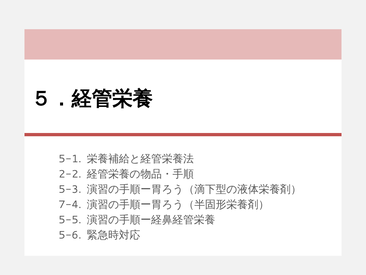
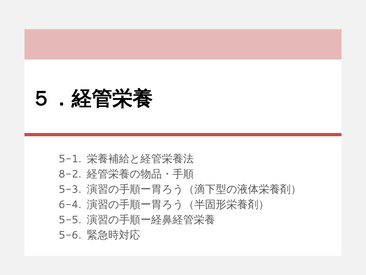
2-2: 2-2 -> 8-2 (70, 174)
7-4: 7-4 -> 6-4 (70, 204)
